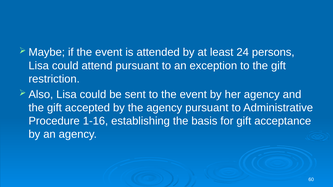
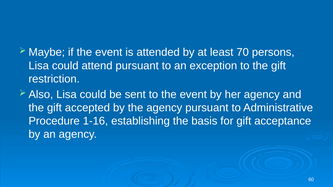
24: 24 -> 70 (243, 52)
